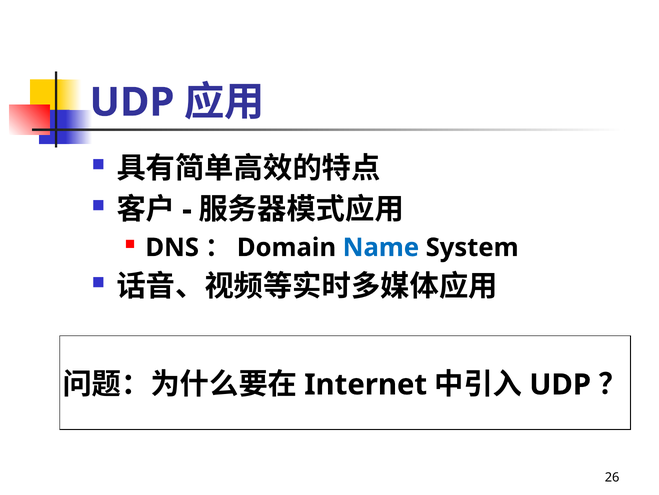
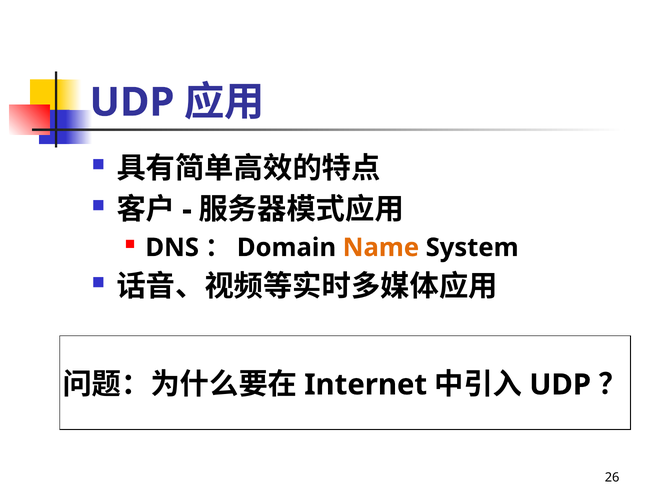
Name colour: blue -> orange (381, 247)
